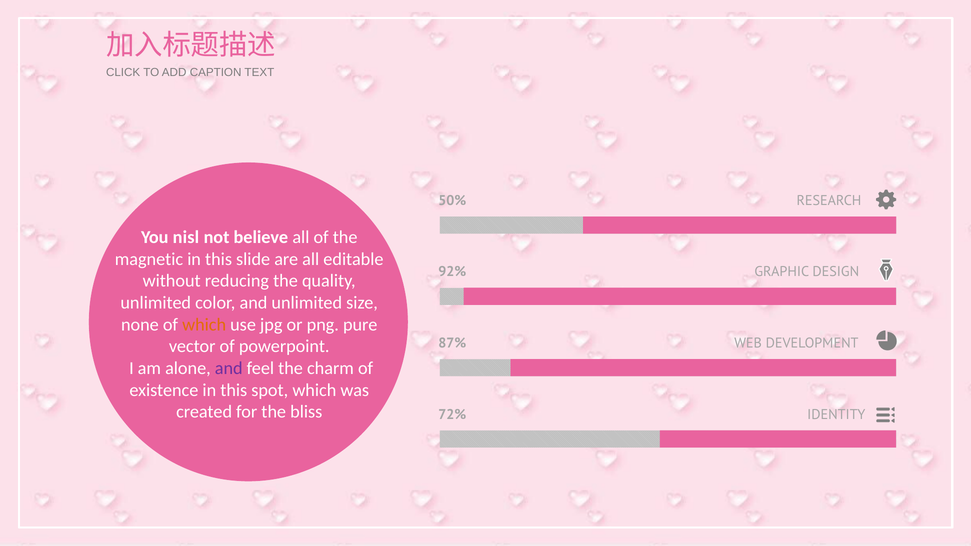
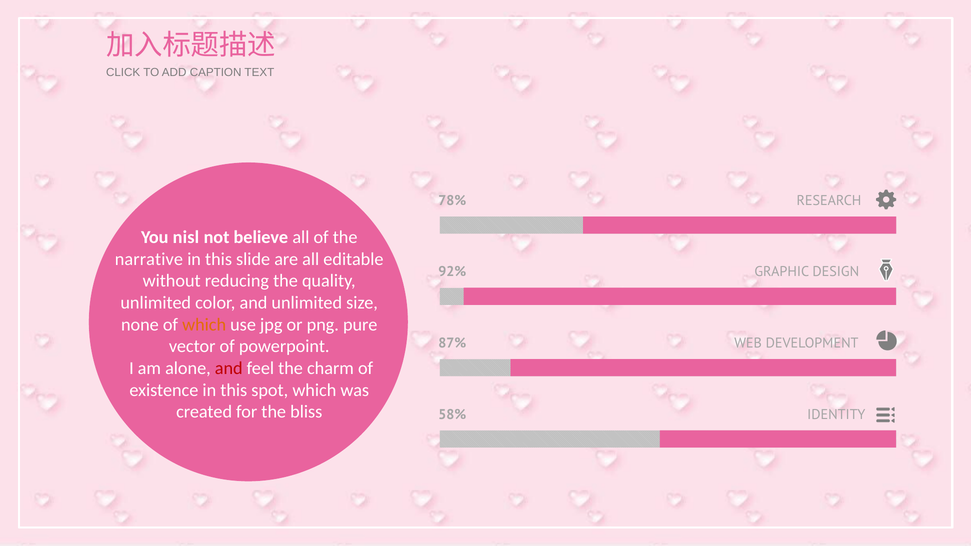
50%: 50% -> 78% (452, 201)
magnetic: magnetic -> narrative (149, 259)
and colour: purple -> red (229, 368)
72%: 72% -> 58% (452, 415)
